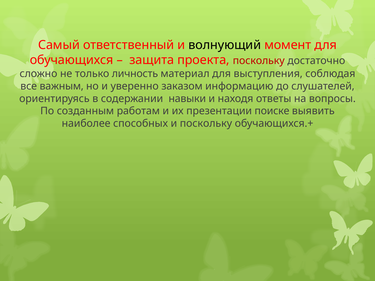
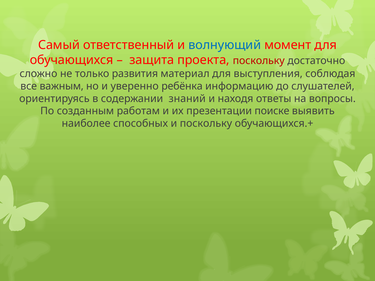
волнующий colour: black -> blue (225, 45)
личность: личность -> развития (135, 74)
заказом: заказом -> ребёнка (182, 86)
навыки: навыки -> знаний (187, 99)
